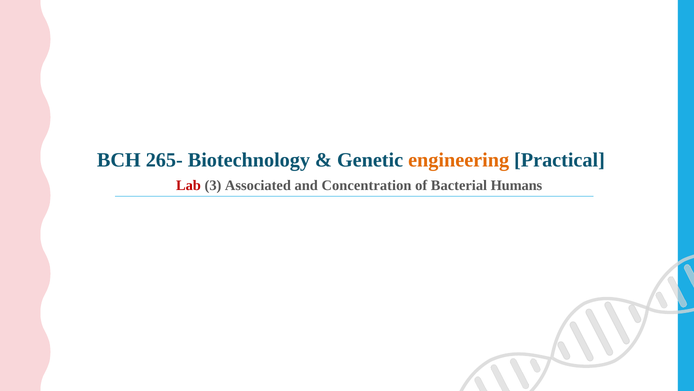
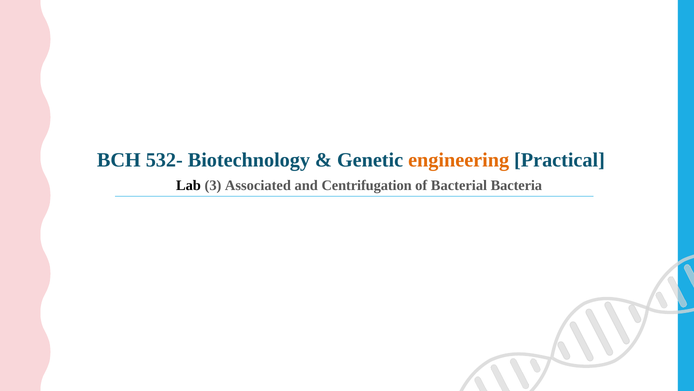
265-: 265- -> 532- (164, 160)
Lab colour: red -> black (188, 185)
Concentration: Concentration -> Centrifugation (367, 185)
Humans: Humans -> Bacteria (516, 185)
